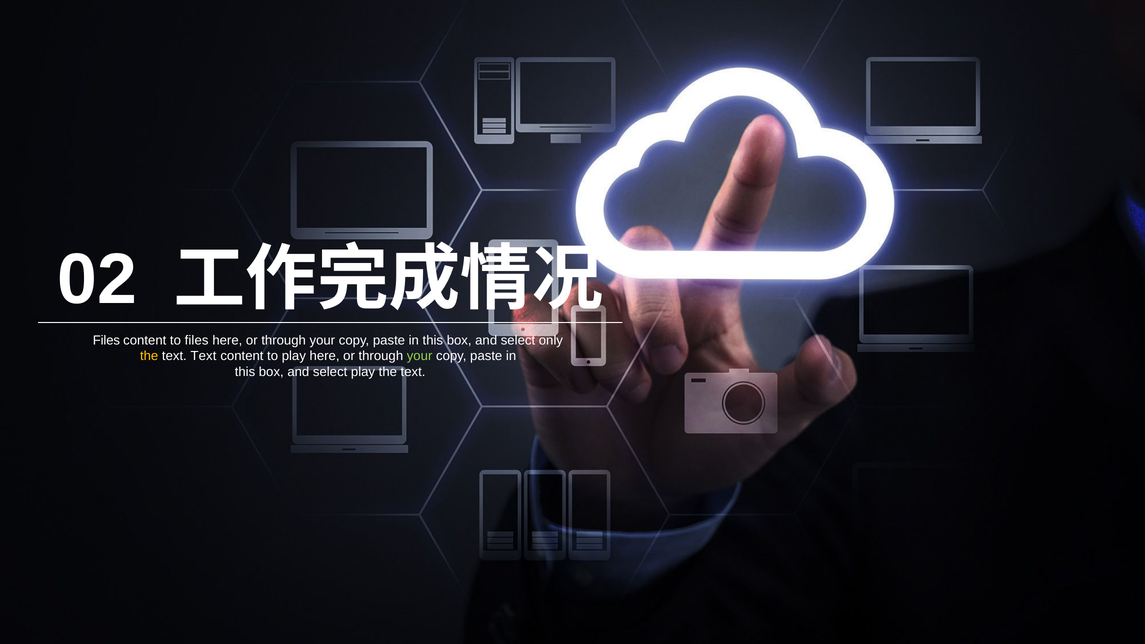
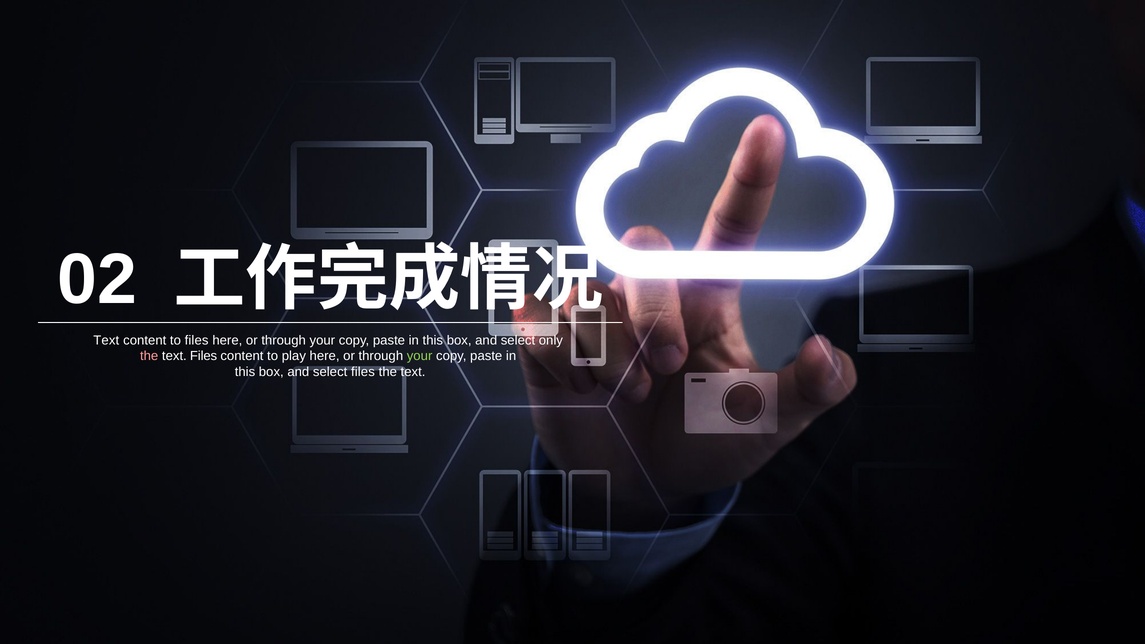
Files: Files -> Text (106, 340)
the colour: yellow -> pink (149, 356)
text Text: Text -> Files (204, 356)
select play: play -> files (363, 372)
